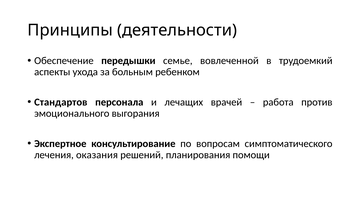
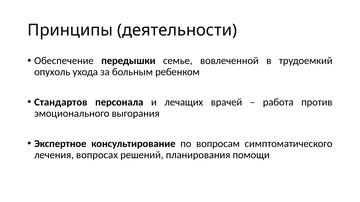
аспекты: аспекты -> опухоль (52, 72)
оказания: оказания -> вопросах (97, 155)
